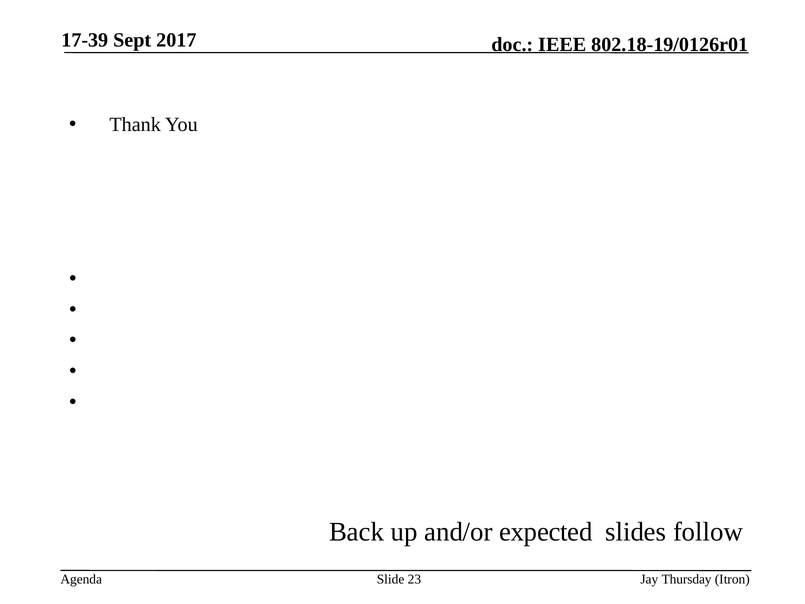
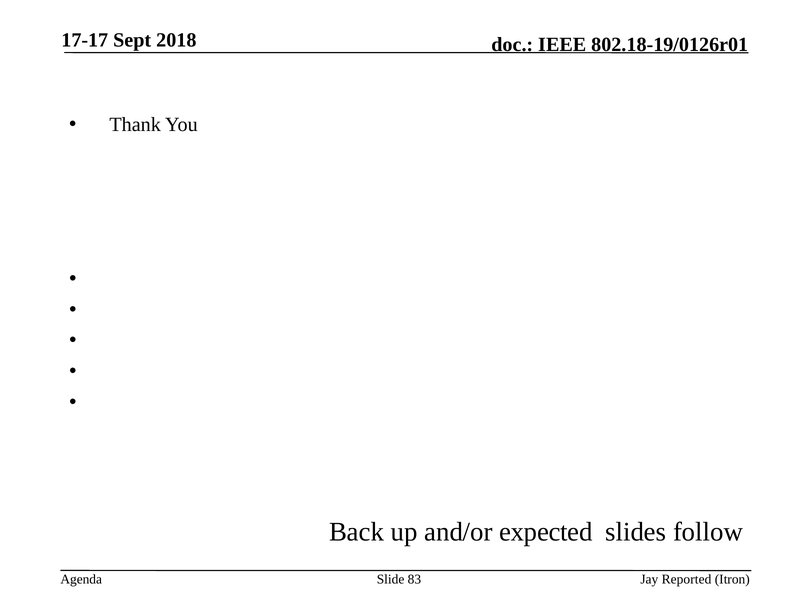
17-39: 17-39 -> 17-17 (85, 40)
2017: 2017 -> 2018 (176, 40)
23: 23 -> 83 (414, 579)
Thursday: Thursday -> Reported (687, 579)
